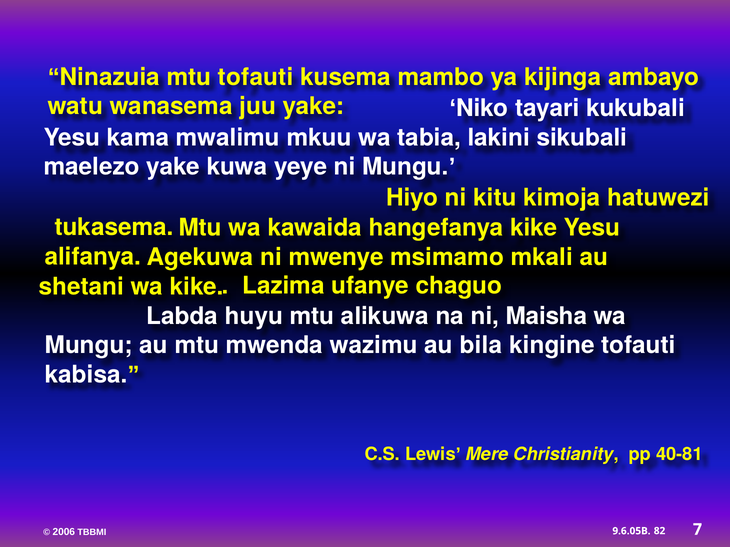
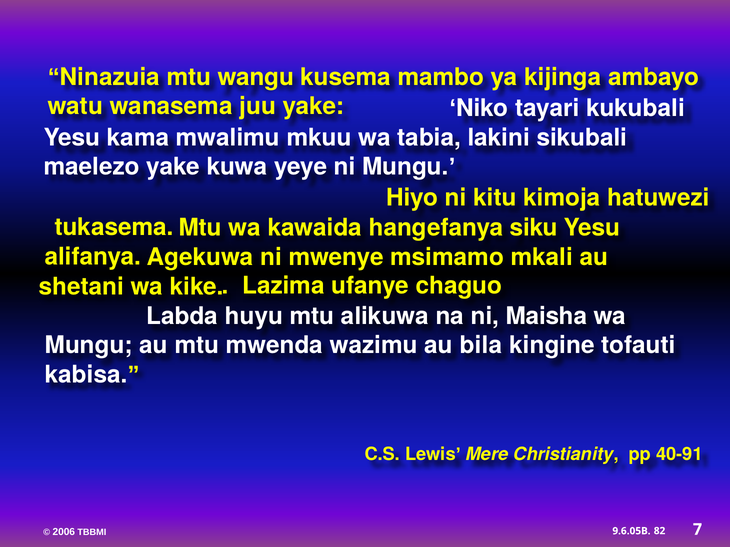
mtu tofauti: tofauti -> wangu (256, 77)
hangefanya kike: kike -> siku (534, 228)
40-81: 40-81 -> 40-91 (679, 455)
